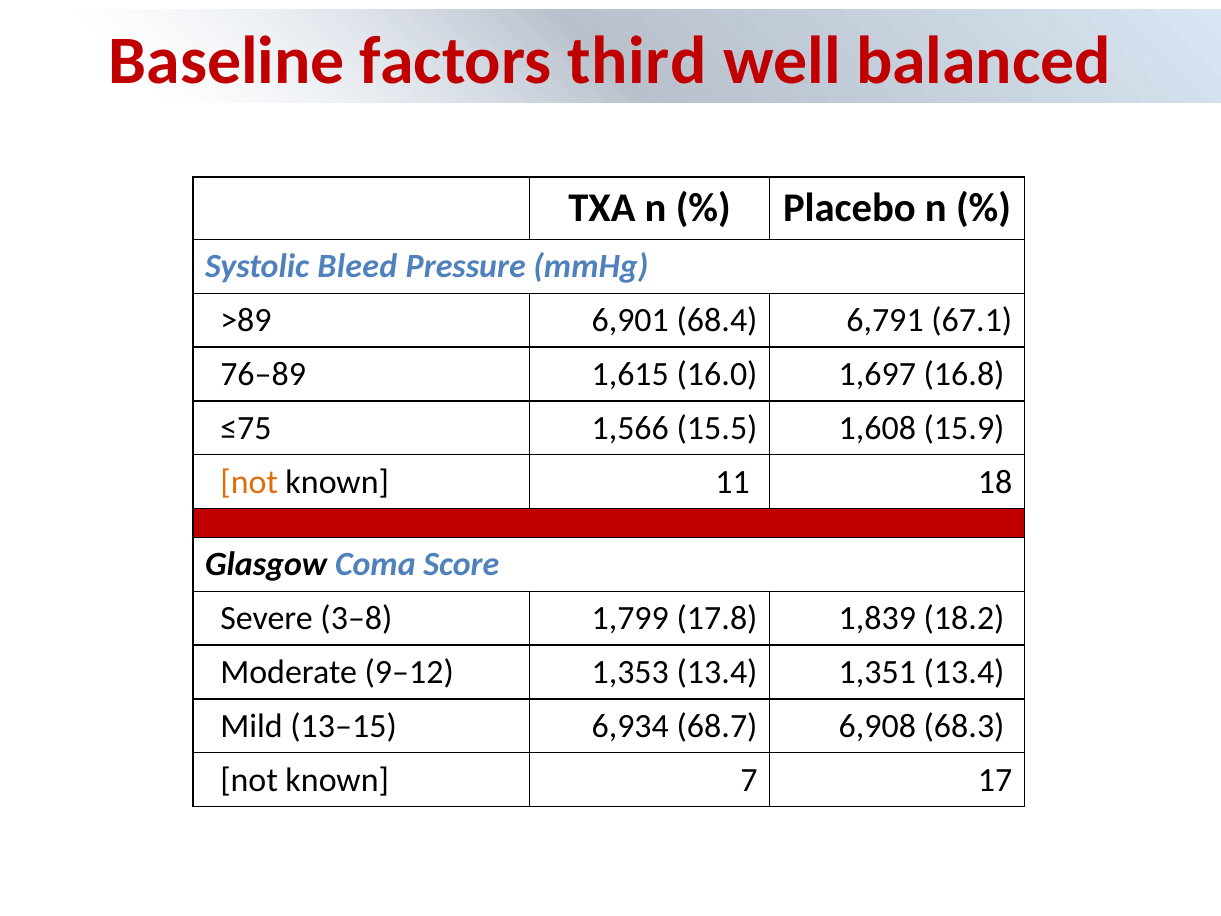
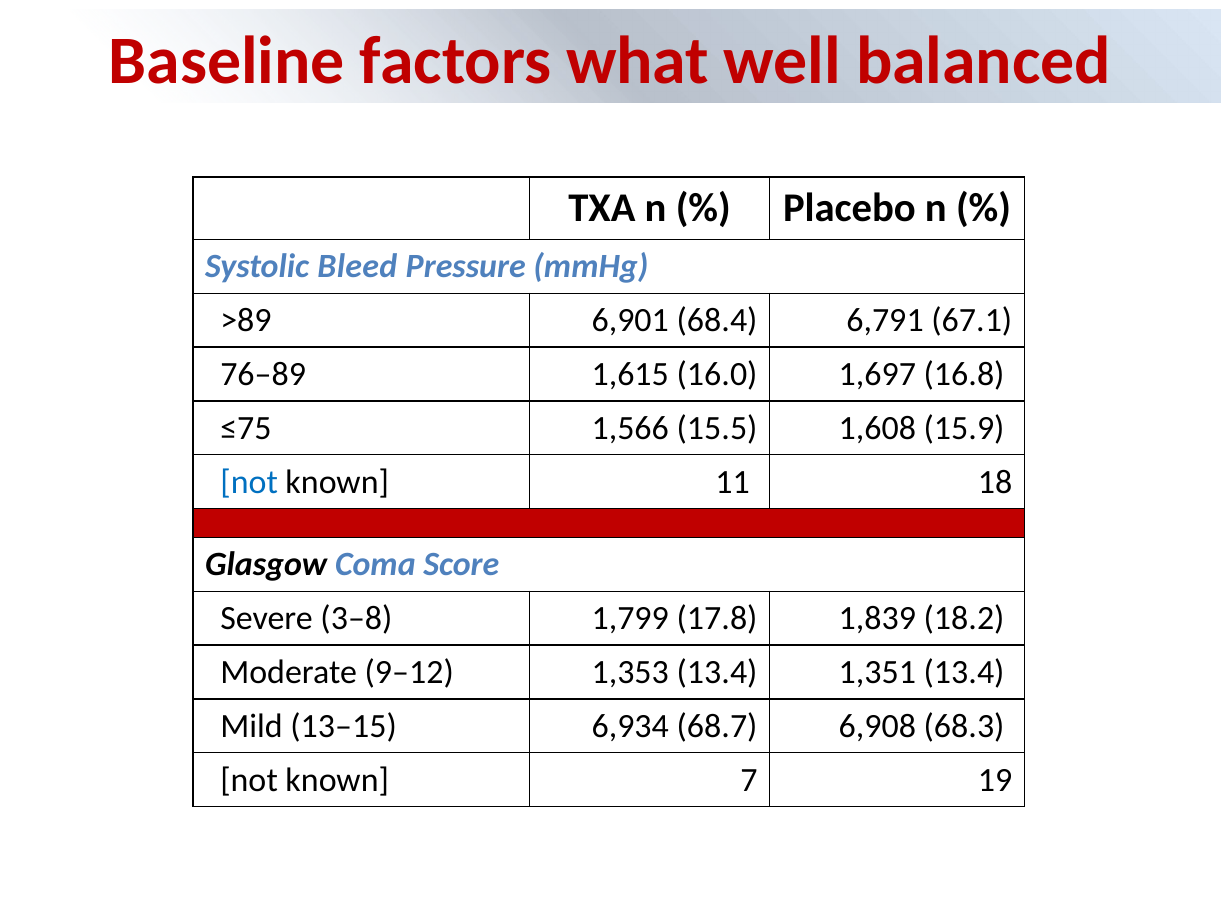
third: third -> what (638, 61)
not colour: orange -> blue (249, 482)
17: 17 -> 19 (995, 780)
